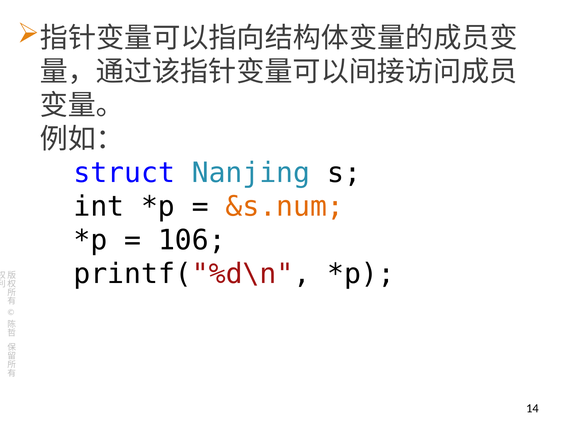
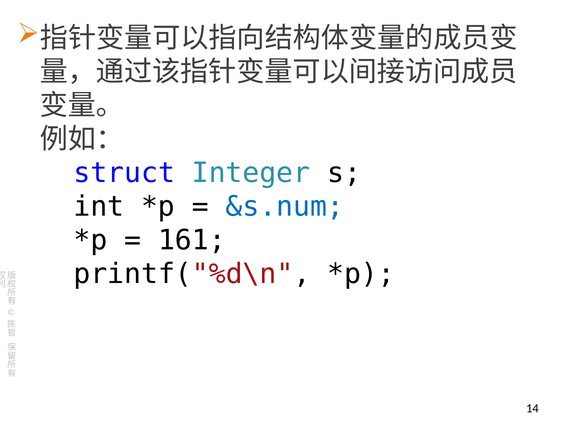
Nanjing: Nanjing -> Integer (251, 173)
&s.num colour: orange -> blue (285, 207)
106: 106 -> 161 (192, 241)
